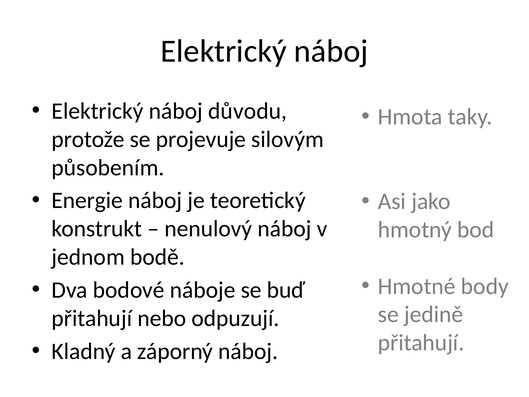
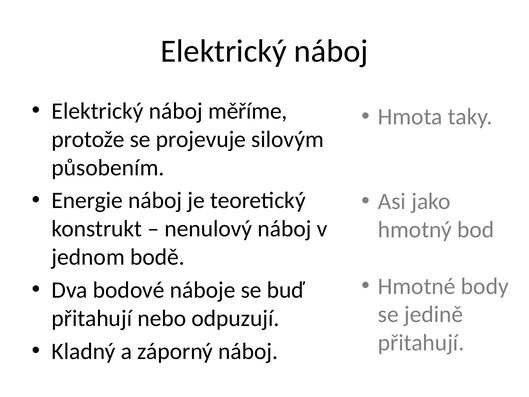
důvodu: důvodu -> měříme (248, 111)
